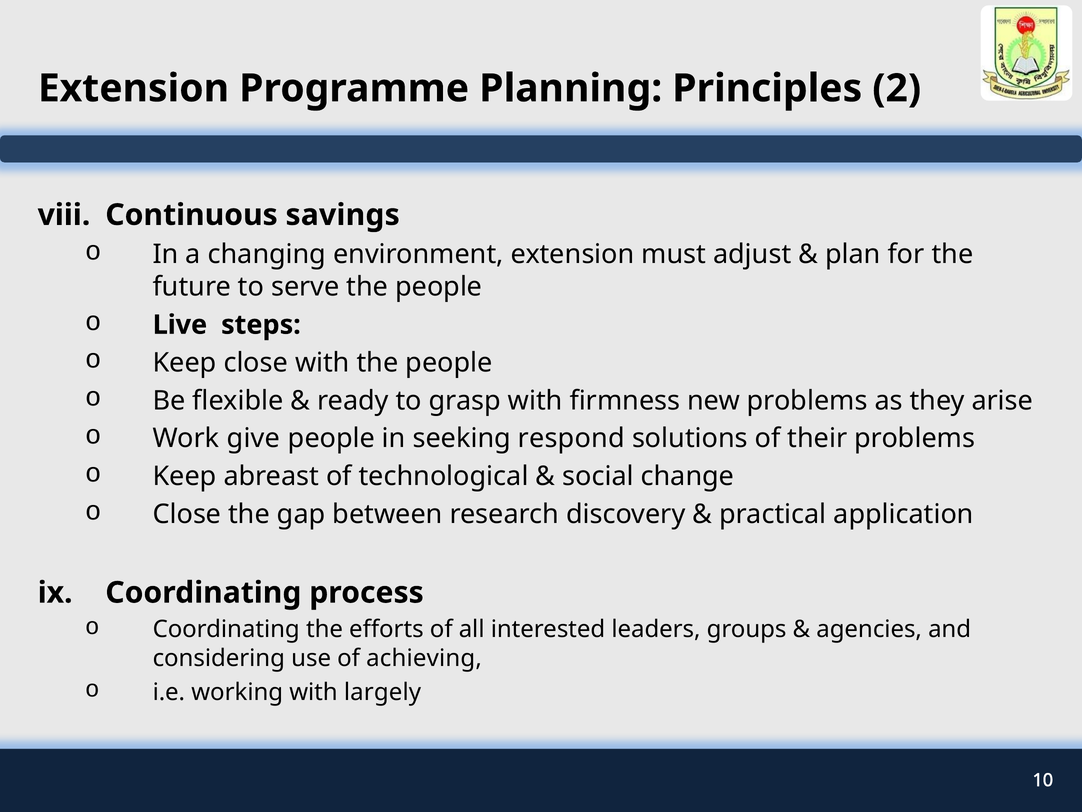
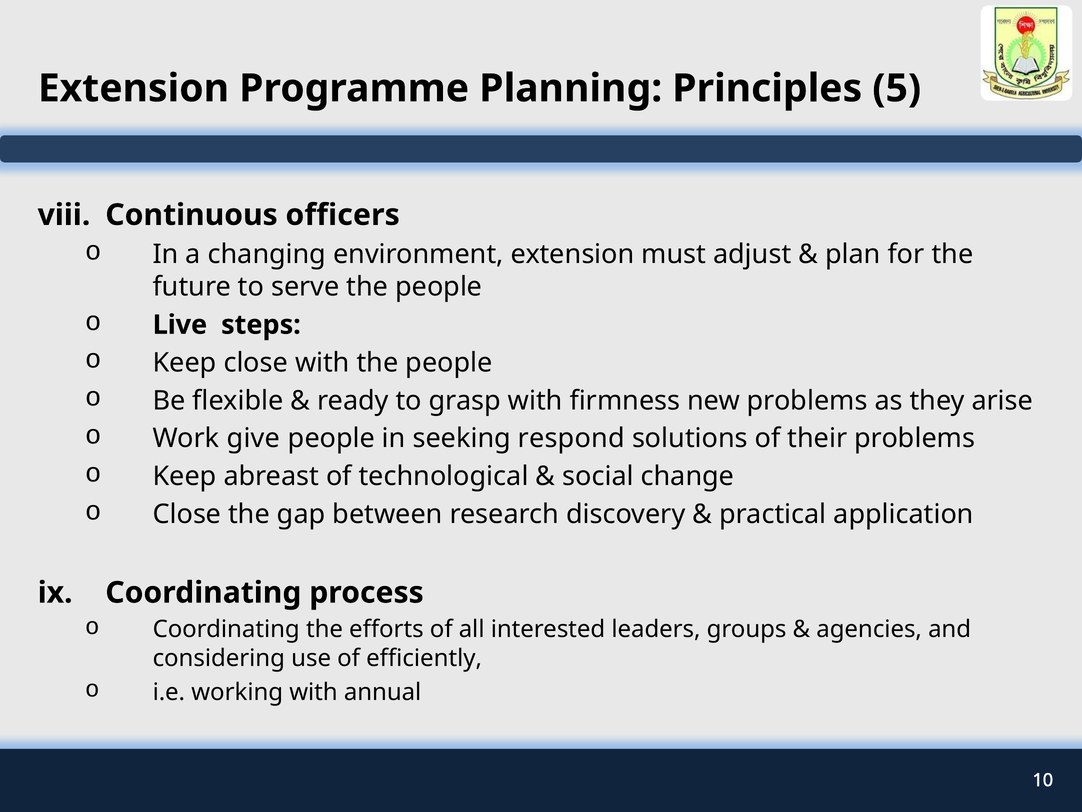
2: 2 -> 5 (897, 88)
savings: savings -> officers (343, 215)
achieving: achieving -> efficiently (424, 658)
largely: largely -> annual (383, 692)
